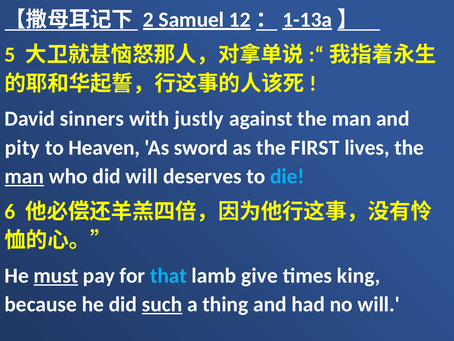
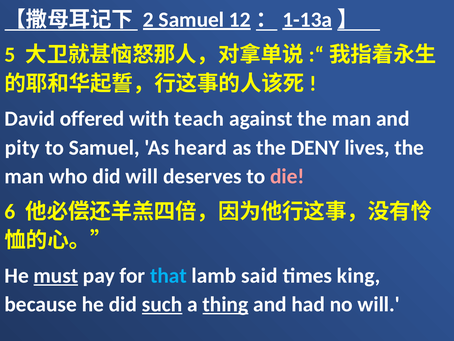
sinners: sinners -> offered (92, 119)
justly: justly -> teach (199, 119)
to Heaven: Heaven -> Samuel (104, 148)
sword: sword -> heard (201, 148)
FIRST: FIRST -> DENY (315, 148)
man underline: present -> none (24, 176)
die colour: light blue -> pink (287, 176)
give: give -> said (259, 275)
thing underline: none -> present (225, 304)
